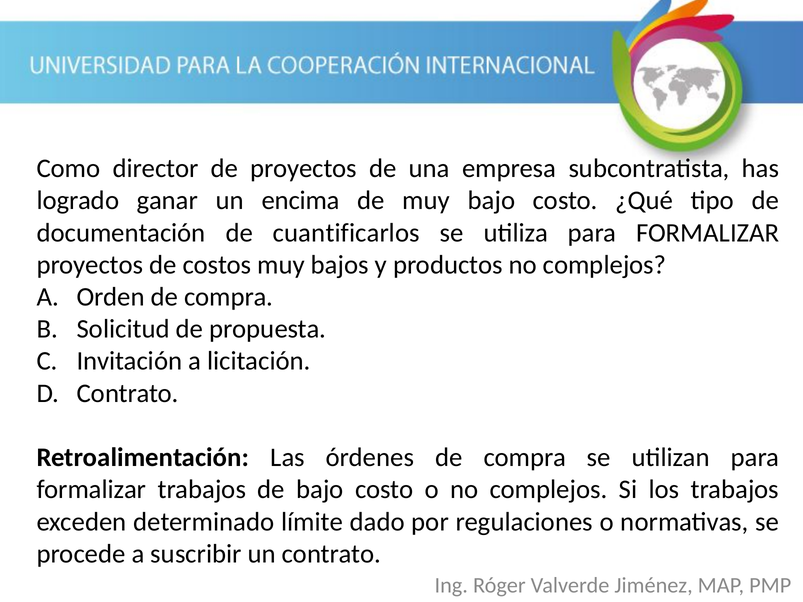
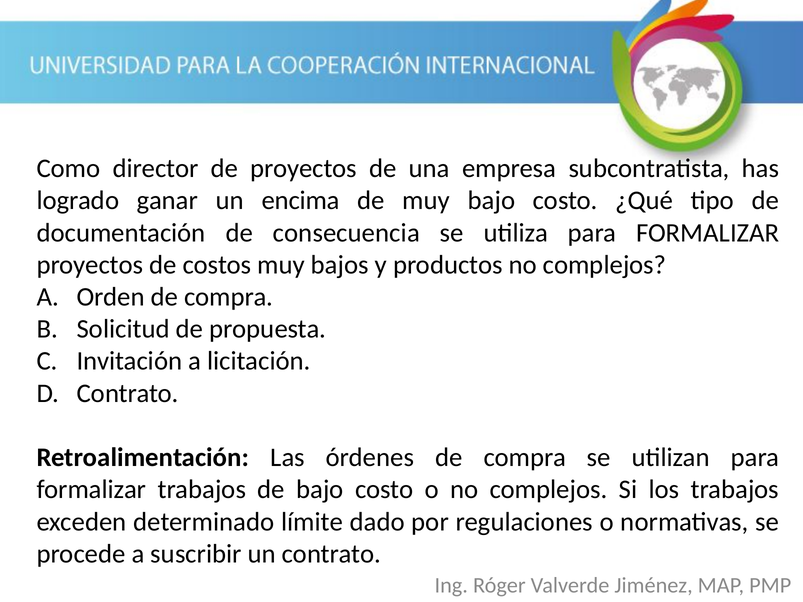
cuantificarlos: cuantificarlos -> consecuencia (346, 233)
